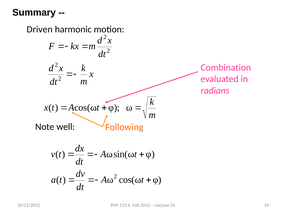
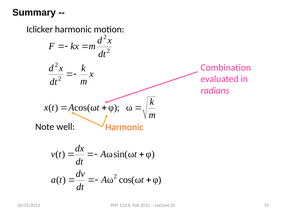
Driven: Driven -> Iclicker (40, 29)
Following: Following -> Harmonic (124, 127)
